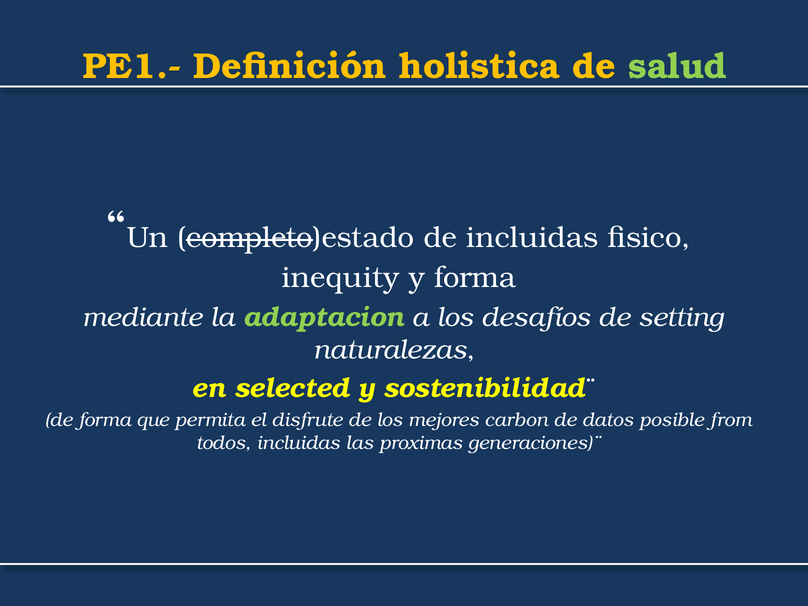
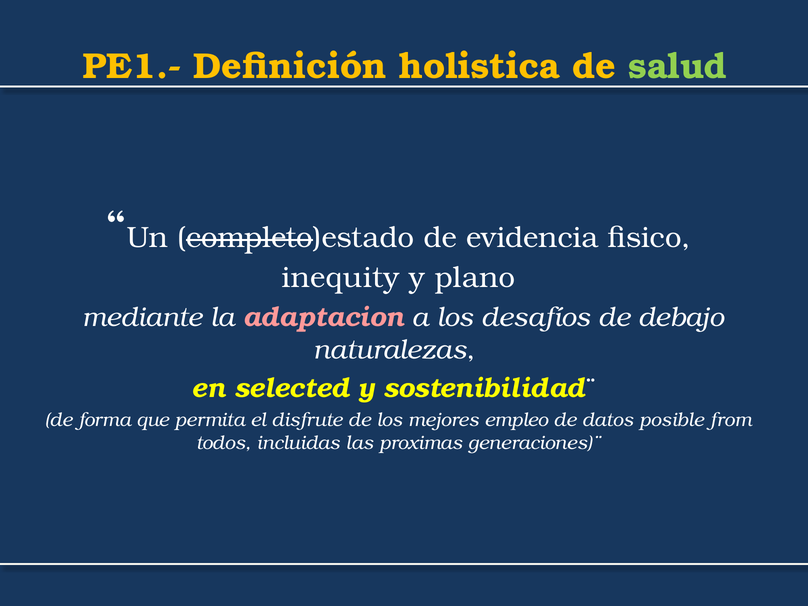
de incluidas: incluidas -> evidencia (532, 238)
y forma: forma -> plano (475, 278)
adaptacion colour: light green -> pink (323, 317)
setting: setting -> debajo (681, 317)
carbon: carbon -> empleo (516, 420)
